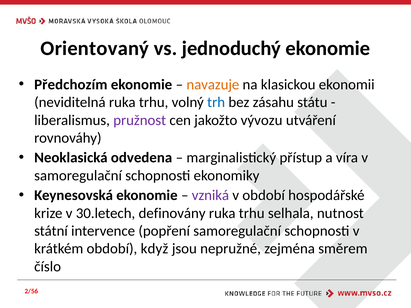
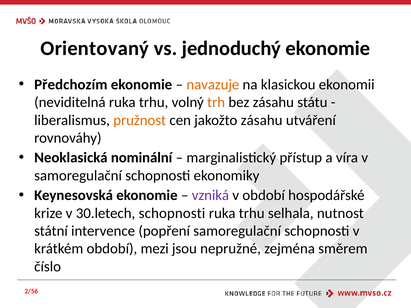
trh colour: blue -> orange (216, 102)
pružnost colour: purple -> orange (140, 120)
jakožto vývozu: vývozu -> zásahu (262, 120)
odvedena: odvedena -> nominální (142, 158)
30.letech definovány: definovány -> schopnosti (172, 213)
když: když -> mezi (155, 249)
